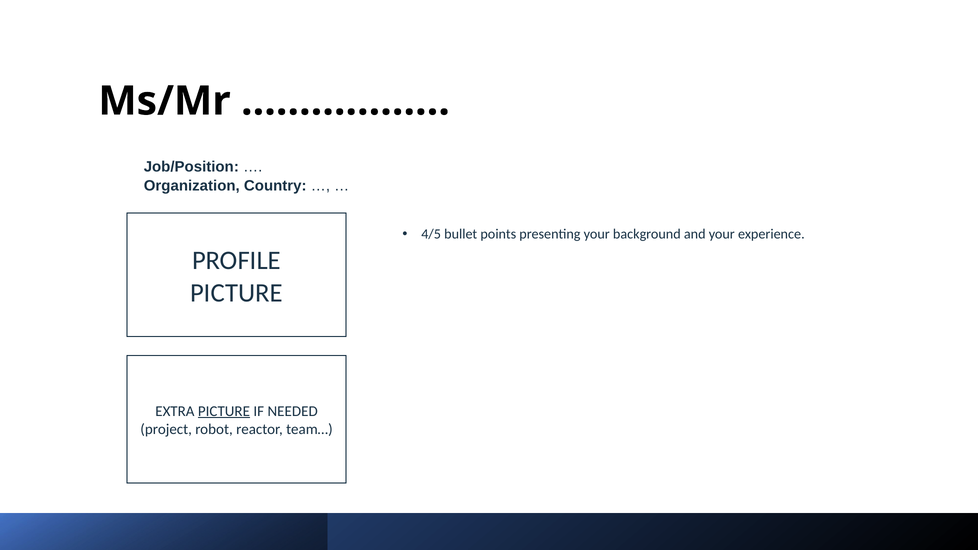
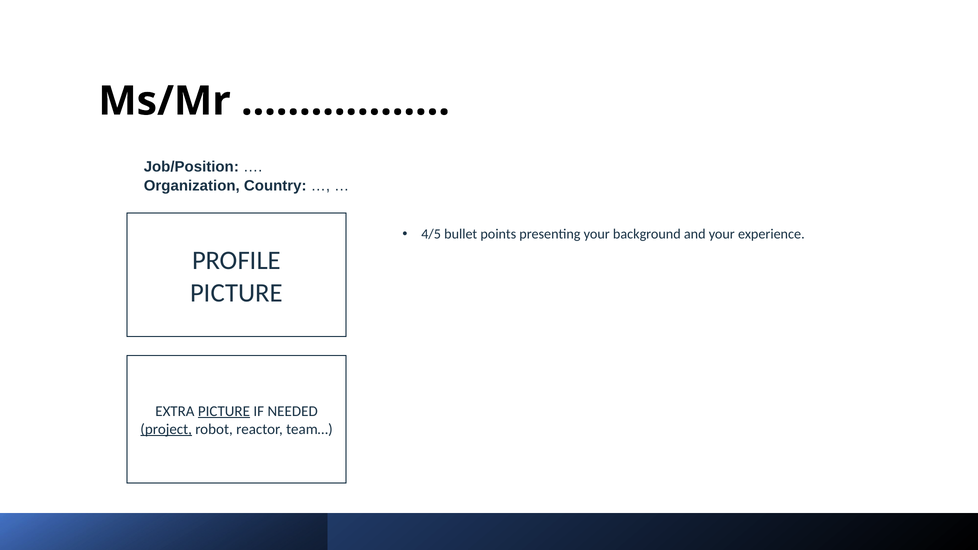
project underline: none -> present (166, 429)
